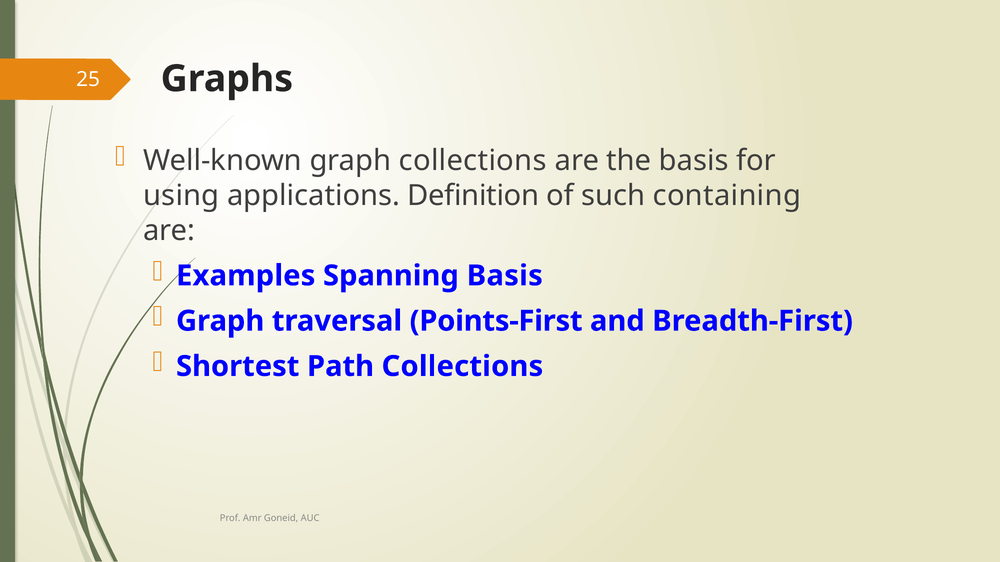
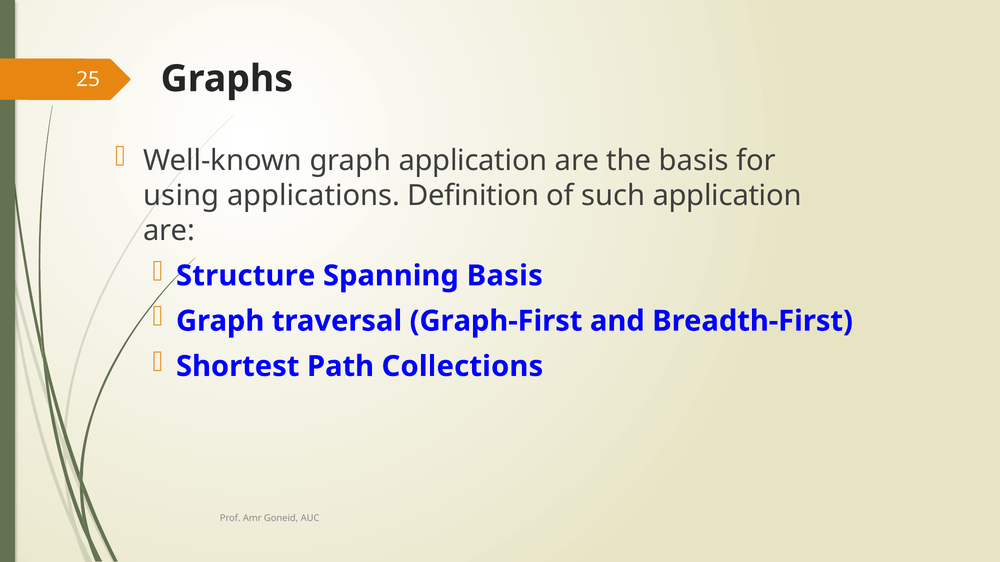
graph collections: collections -> application (473, 161)
such containing: containing -> application (727, 196)
Examples: Examples -> Structure (246, 276)
Points-First: Points-First -> Graph-First (496, 321)
